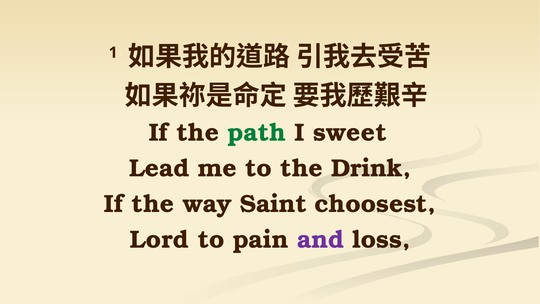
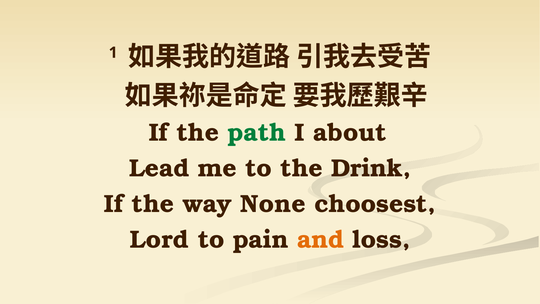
sweet: sweet -> about (350, 133)
Saint: Saint -> None (273, 204)
and colour: purple -> orange (321, 239)
